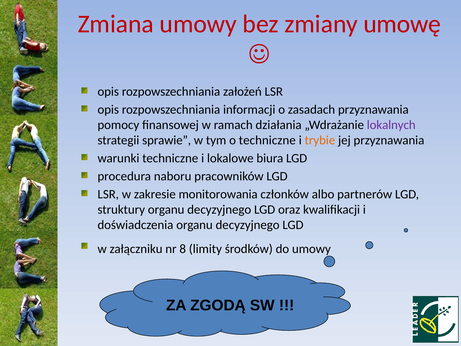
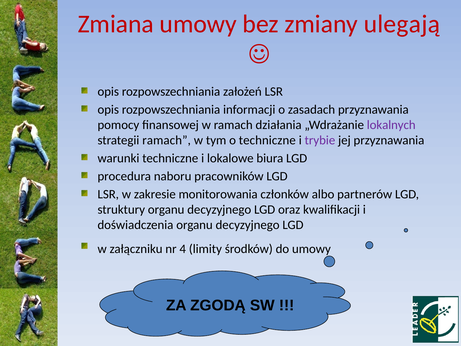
umowę: umowę -> ulegają (402, 24)
strategii sprawie: sprawie -> ramach (167, 140)
trybie colour: orange -> purple (320, 140)
8: 8 -> 4 (183, 249)
